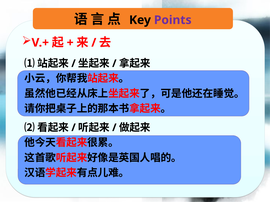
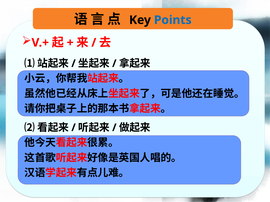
Points colour: purple -> blue (173, 20)
